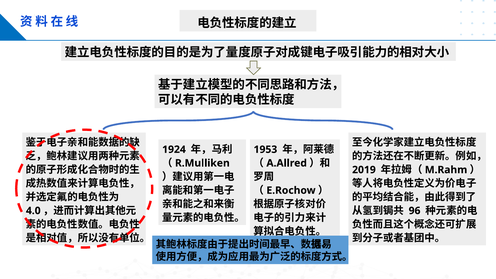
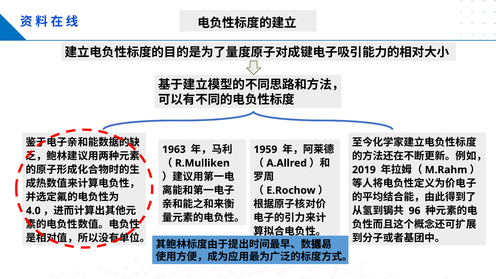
1924: 1924 -> 1963 (174, 149)
1953: 1953 -> 1959 (265, 149)
